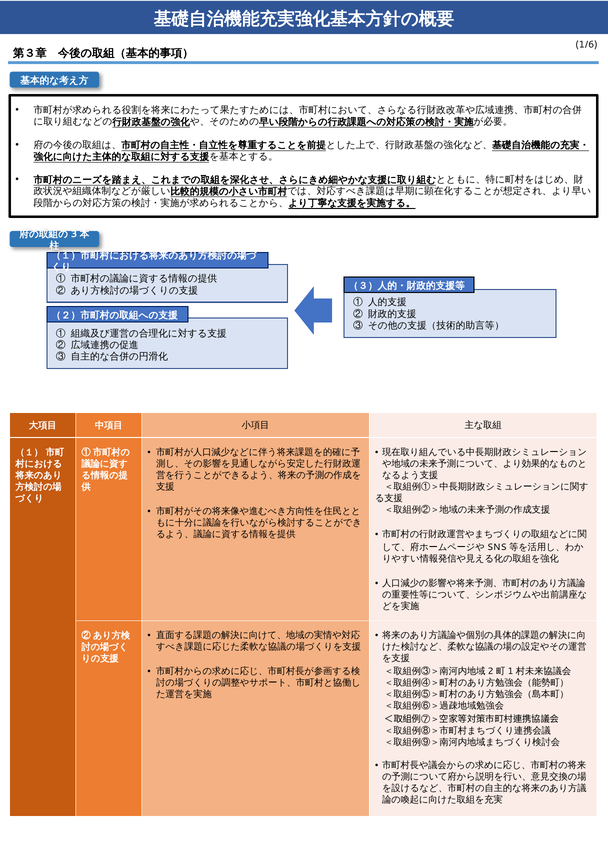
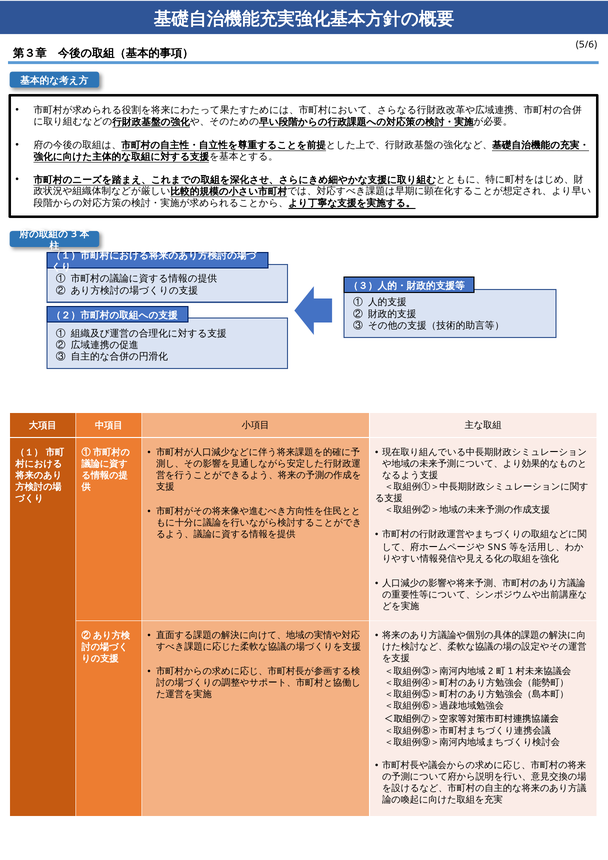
1/6: 1/6 -> 5/6 (586, 45)
